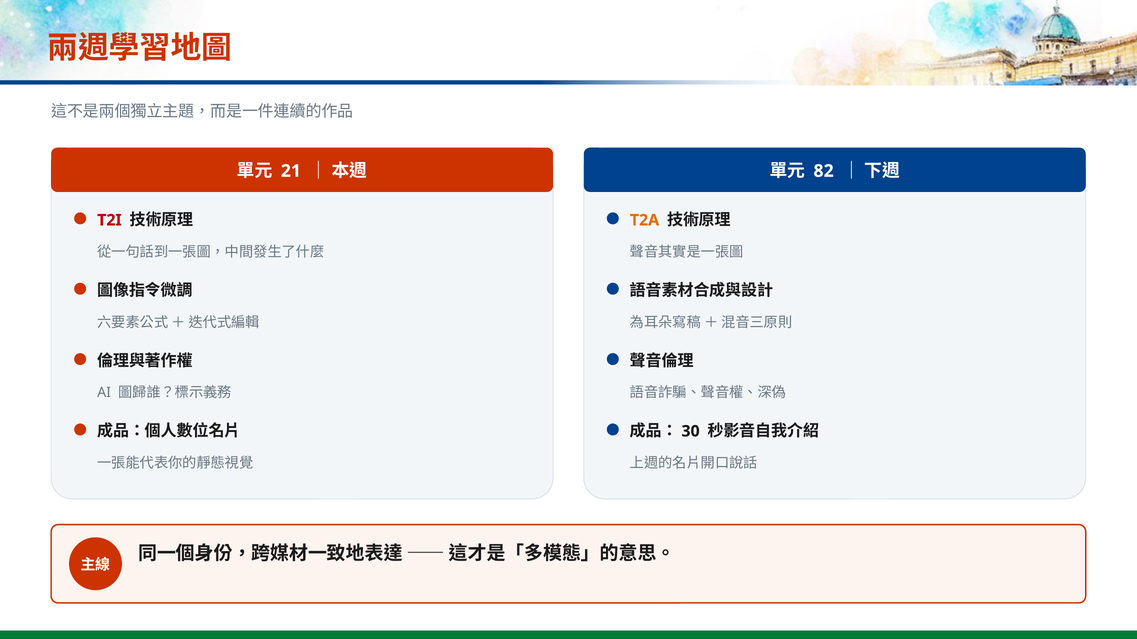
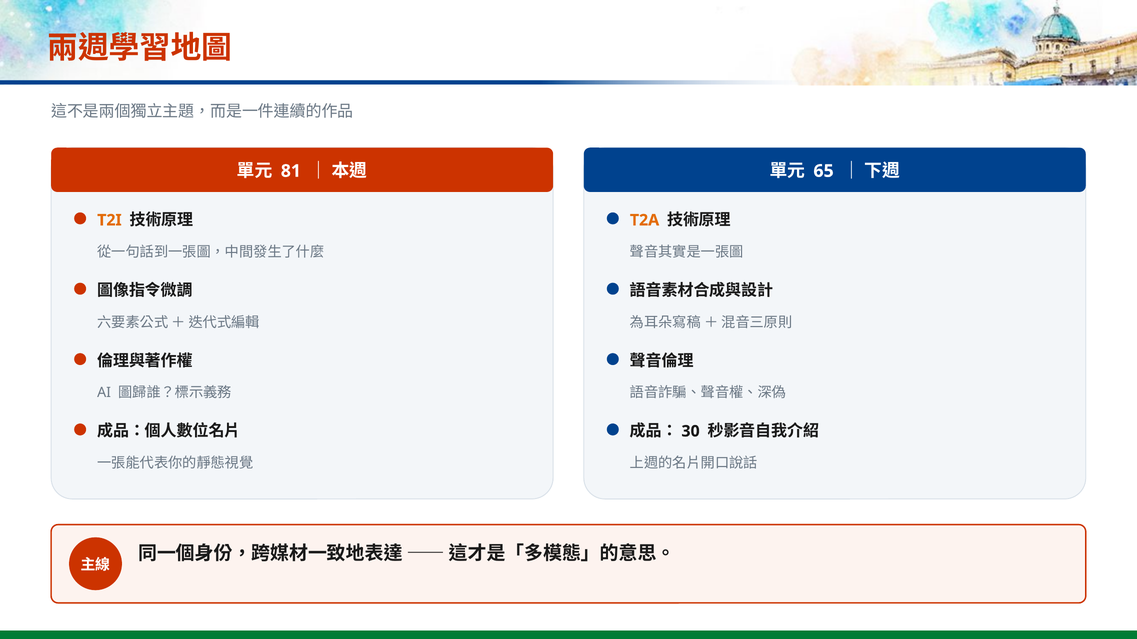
21: 21 -> 81 (291, 171)
82: 82 -> 65 (824, 171)
T2I colour: red -> orange (109, 220)
